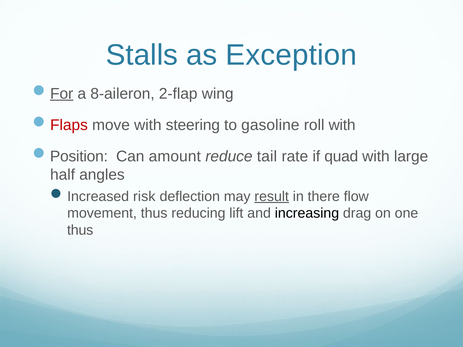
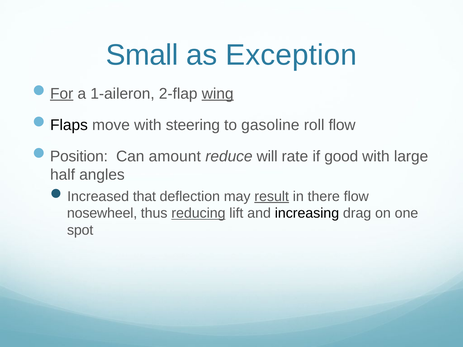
Stalls: Stalls -> Small (142, 55)
8-aileron: 8-aileron -> 1-aileron (123, 94)
wing underline: none -> present (218, 94)
Flaps colour: red -> black (69, 125)
roll with: with -> flow (342, 125)
tail: tail -> will (267, 156)
quad: quad -> good (341, 156)
risk: risk -> that (144, 196)
movement: movement -> nosewheel (102, 213)
reducing underline: none -> present (198, 213)
thus: thus -> spot (80, 230)
